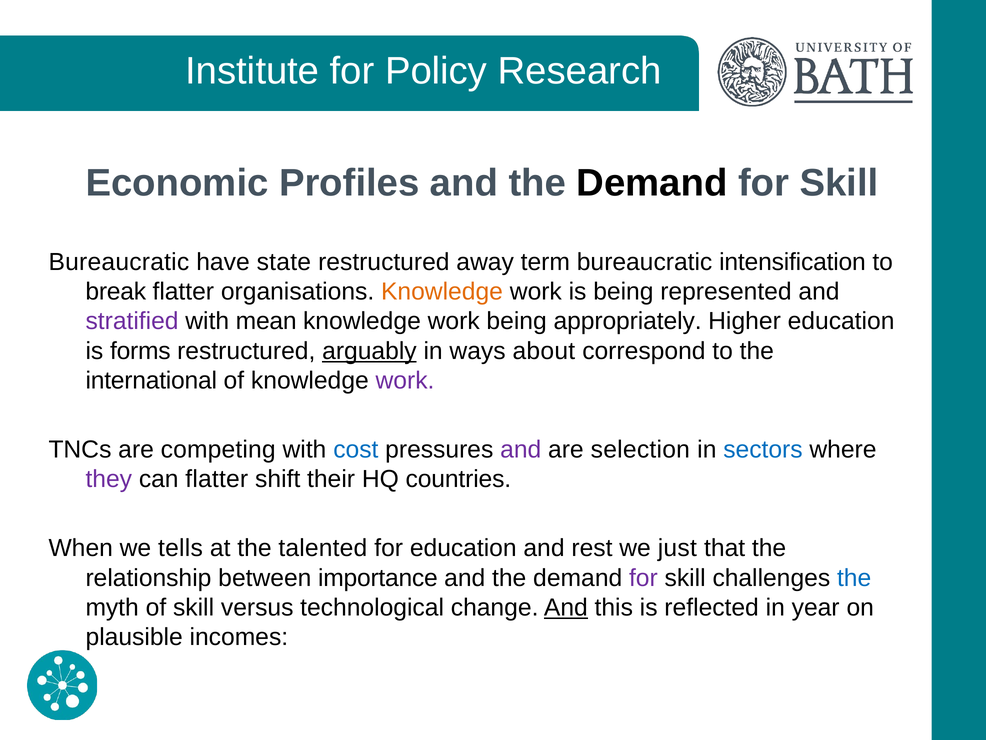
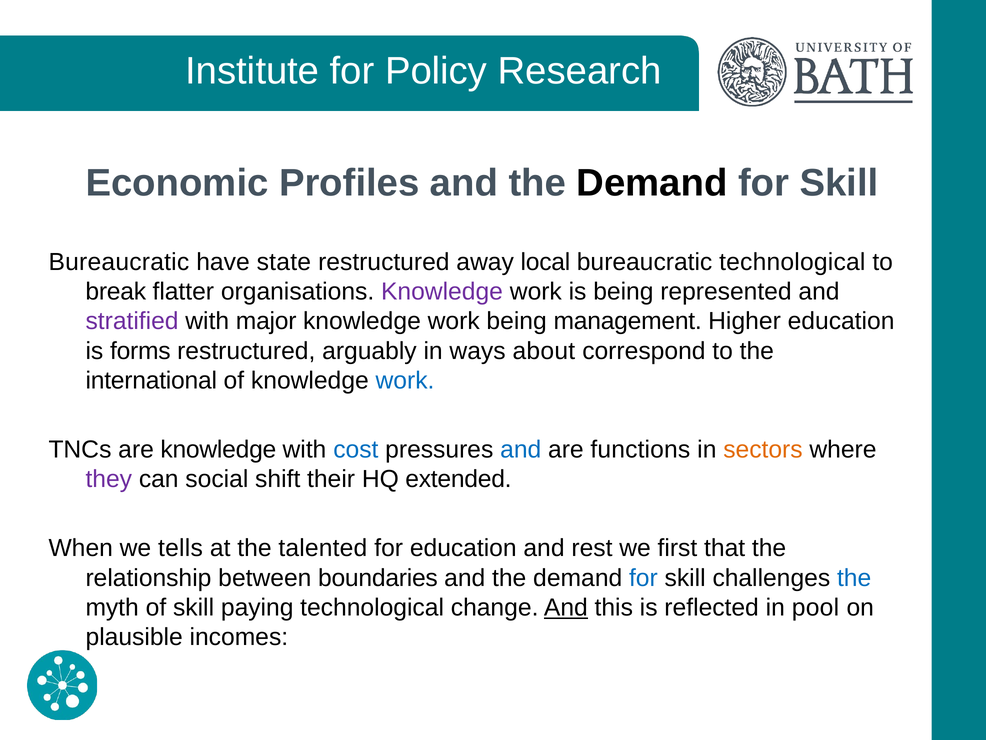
term: term -> local (545, 262)
bureaucratic intensification: intensification -> technological (792, 262)
Knowledge colour: orange -> purple (442, 292)
mean: mean -> major (266, 321)
appropriately: appropriately -> management (628, 321)
arguably underline: present -> none (369, 351)
work colour: purple -> blue (405, 380)
are competing: competing -> knowledge (218, 449)
and colour: purple -> blue (521, 449)
selection: selection -> functions (640, 449)
sectors colour: blue -> orange (763, 449)
can flatter: flatter -> social (217, 479)
countries: countries -> extended (458, 479)
just: just -> first (677, 548)
importance: importance -> boundaries (378, 577)
for colour: purple -> blue (643, 577)
versus: versus -> paying (257, 607)
year: year -> pool (816, 607)
